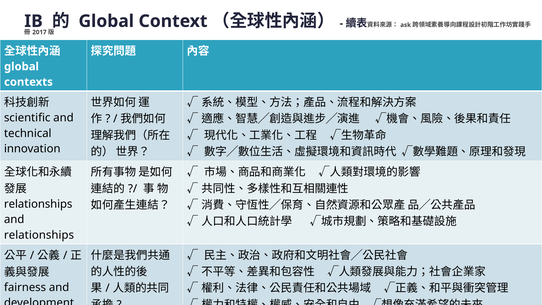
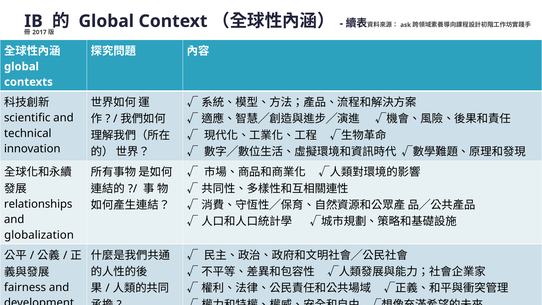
relationships: relationships -> globalization (39, 235)
